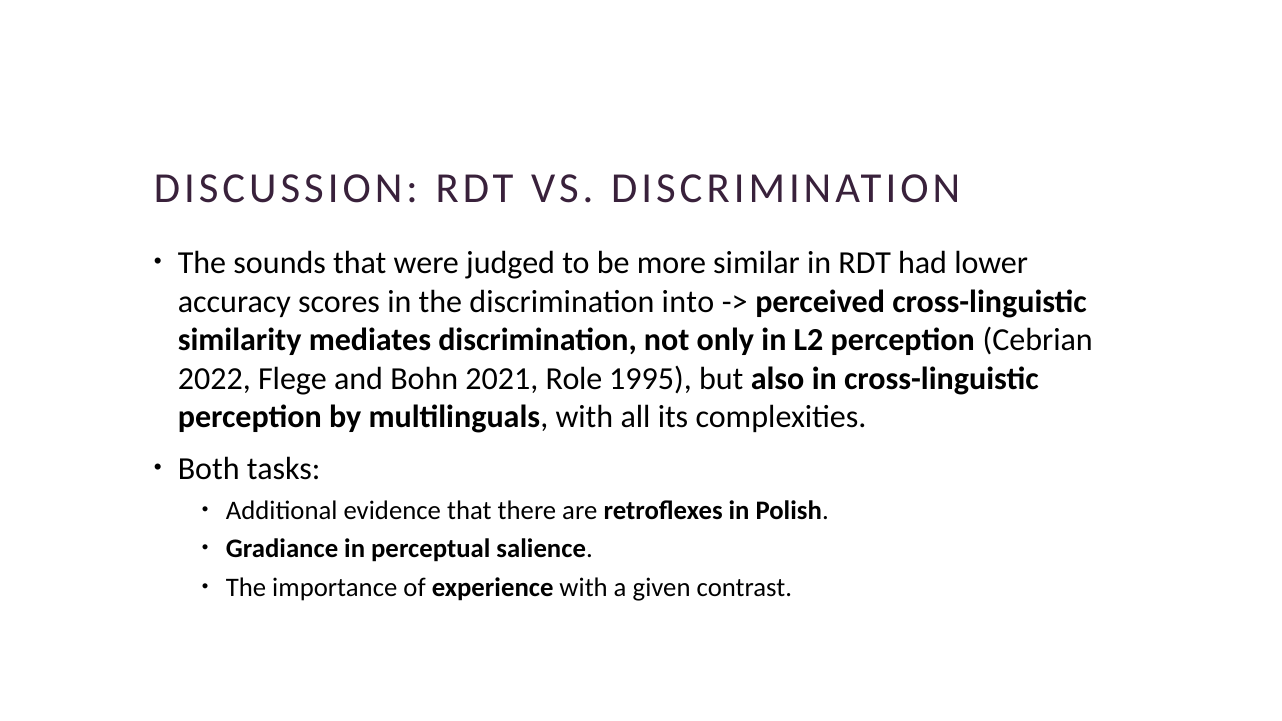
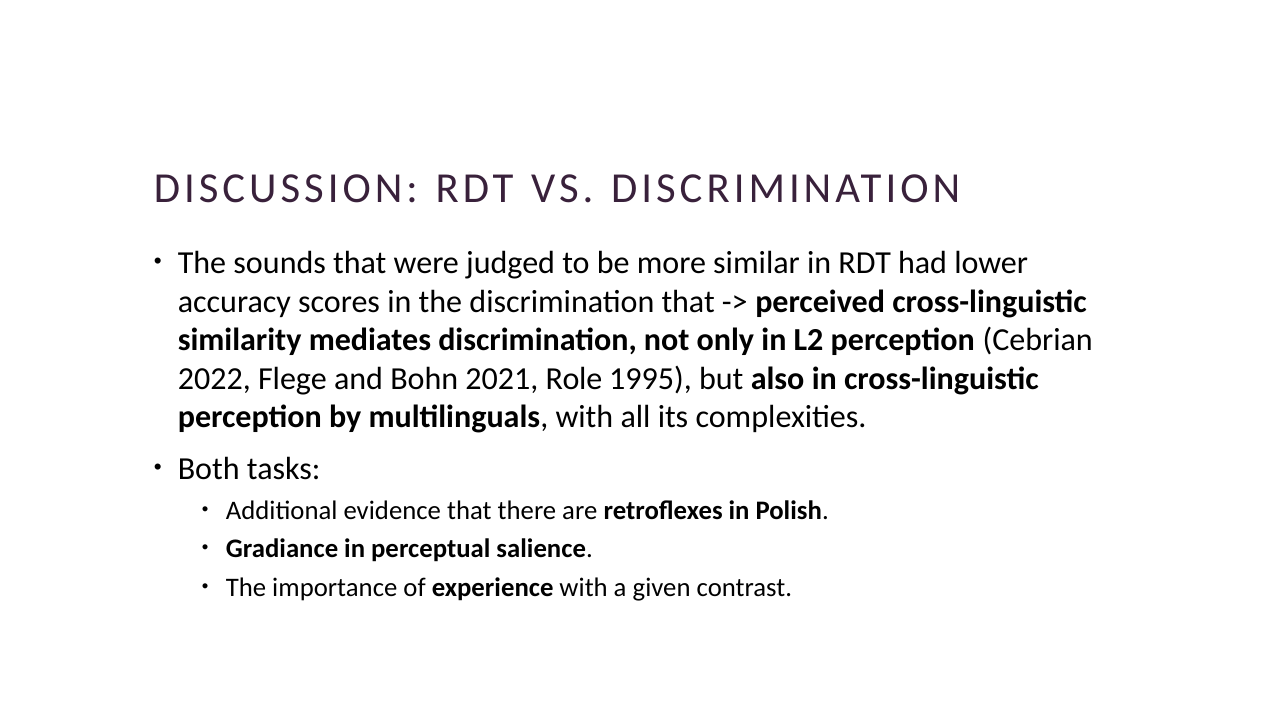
discrimination into: into -> that (688, 302)
